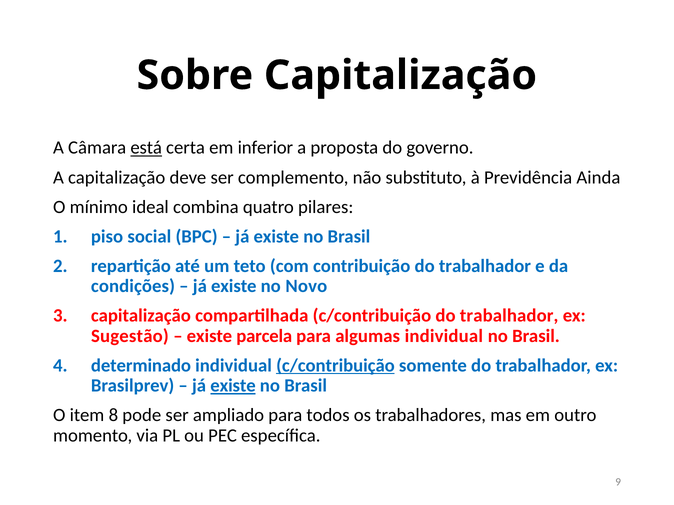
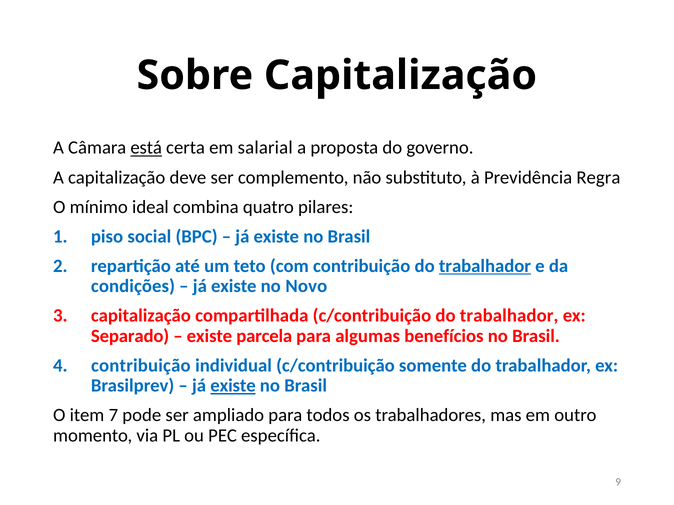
inferior: inferior -> salarial (265, 148)
Ainda: Ainda -> Regra (598, 178)
trabalhador underline: none -> present (485, 266)
Sugestão: Sugestão -> Separado (130, 336)
algumas individual: individual -> benefícios (444, 336)
determinado: determinado -> contribuição (141, 366)
c/contribuição underline: present -> none (335, 366)
8: 8 -> 7 (113, 416)
